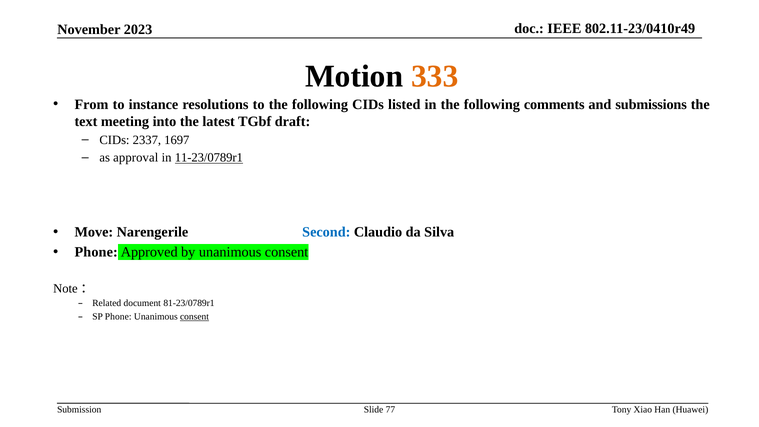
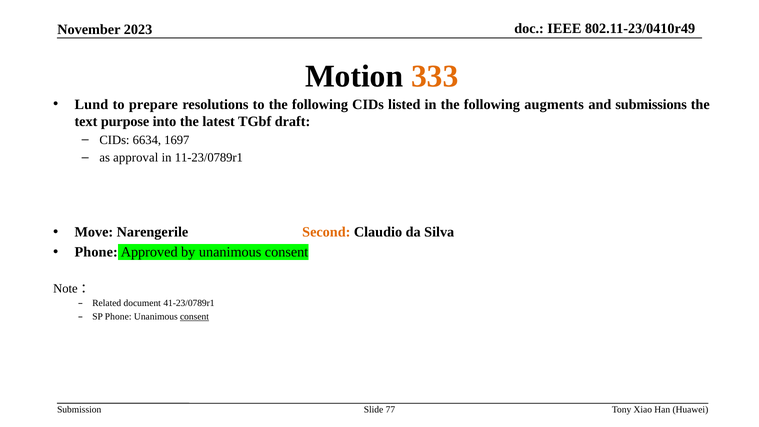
From: From -> Lund (91, 104)
instance: instance -> prepare (153, 104)
comments: comments -> augments (554, 104)
meeting: meeting -> purpose (125, 122)
2337: 2337 -> 6634 (147, 140)
11-23/0789r1 underline: present -> none (209, 158)
Second colour: blue -> orange (326, 232)
81-23/0789r1: 81-23/0789r1 -> 41-23/0789r1 (189, 303)
